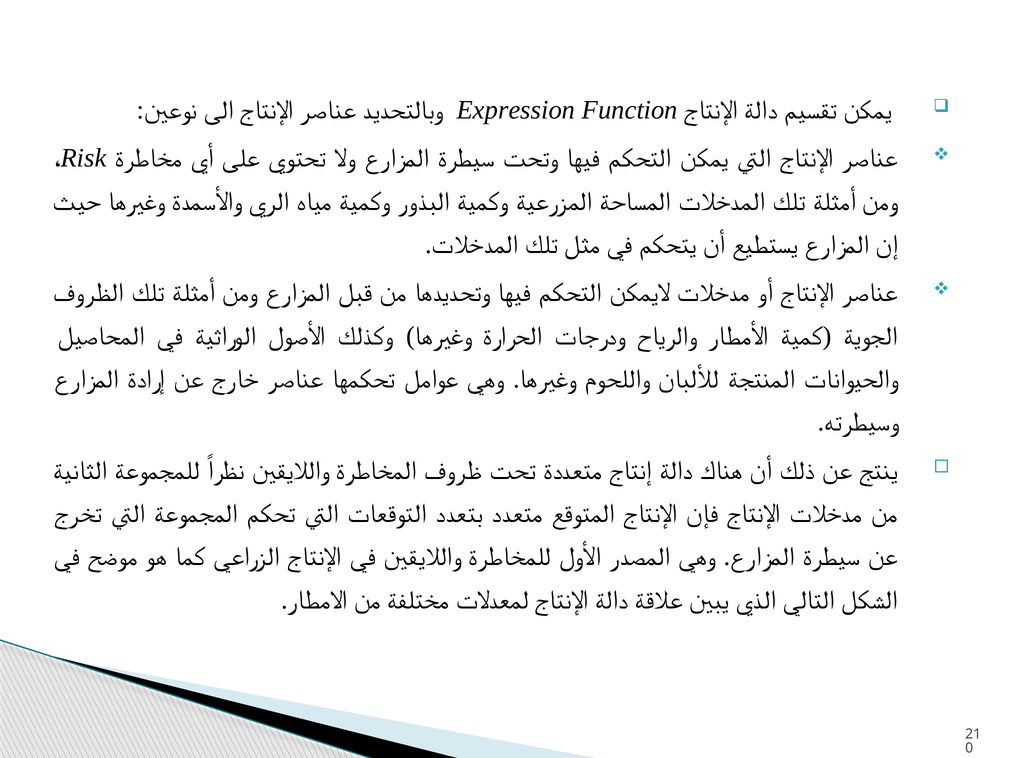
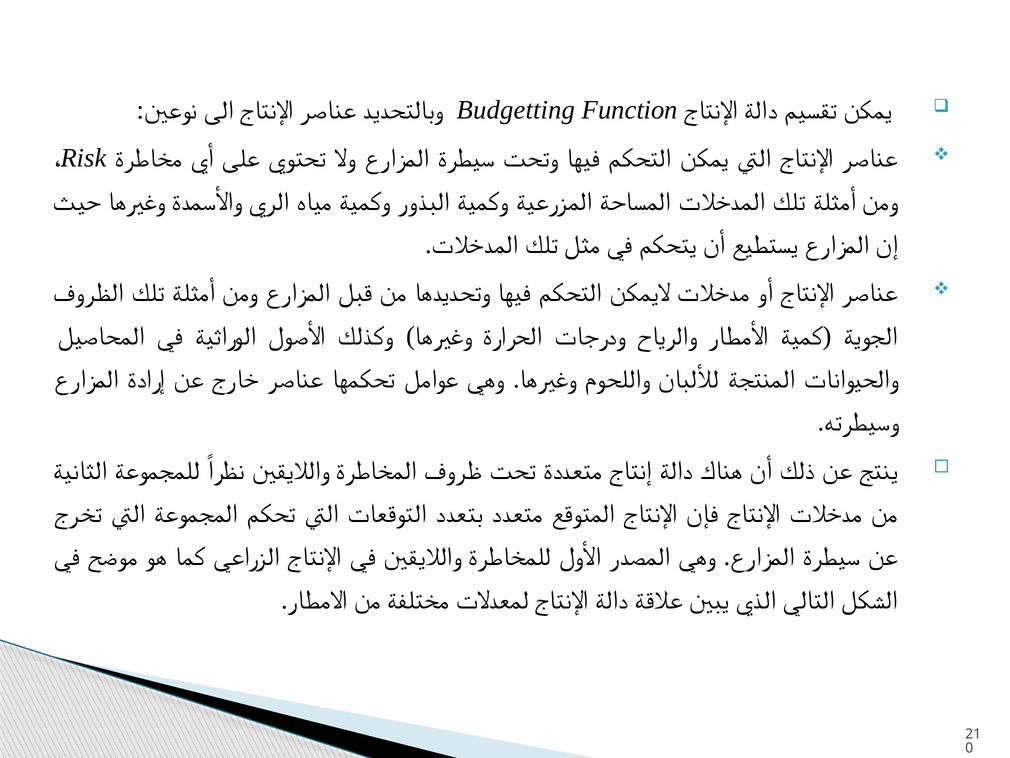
Expression: Expression -> Budgetting (516, 110)
